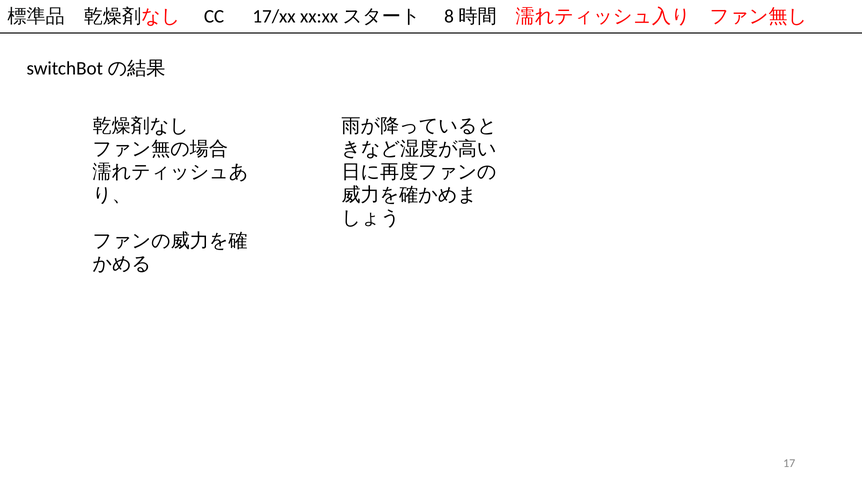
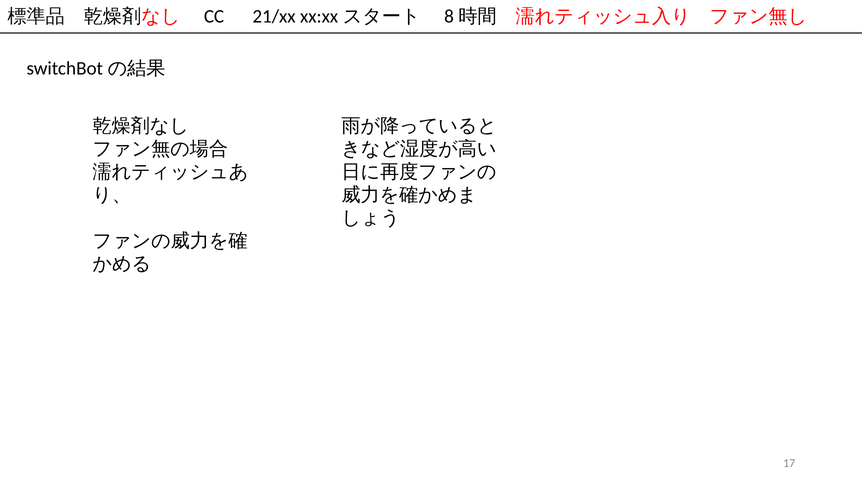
17/xx: 17/xx -> 21/xx (274, 17)
